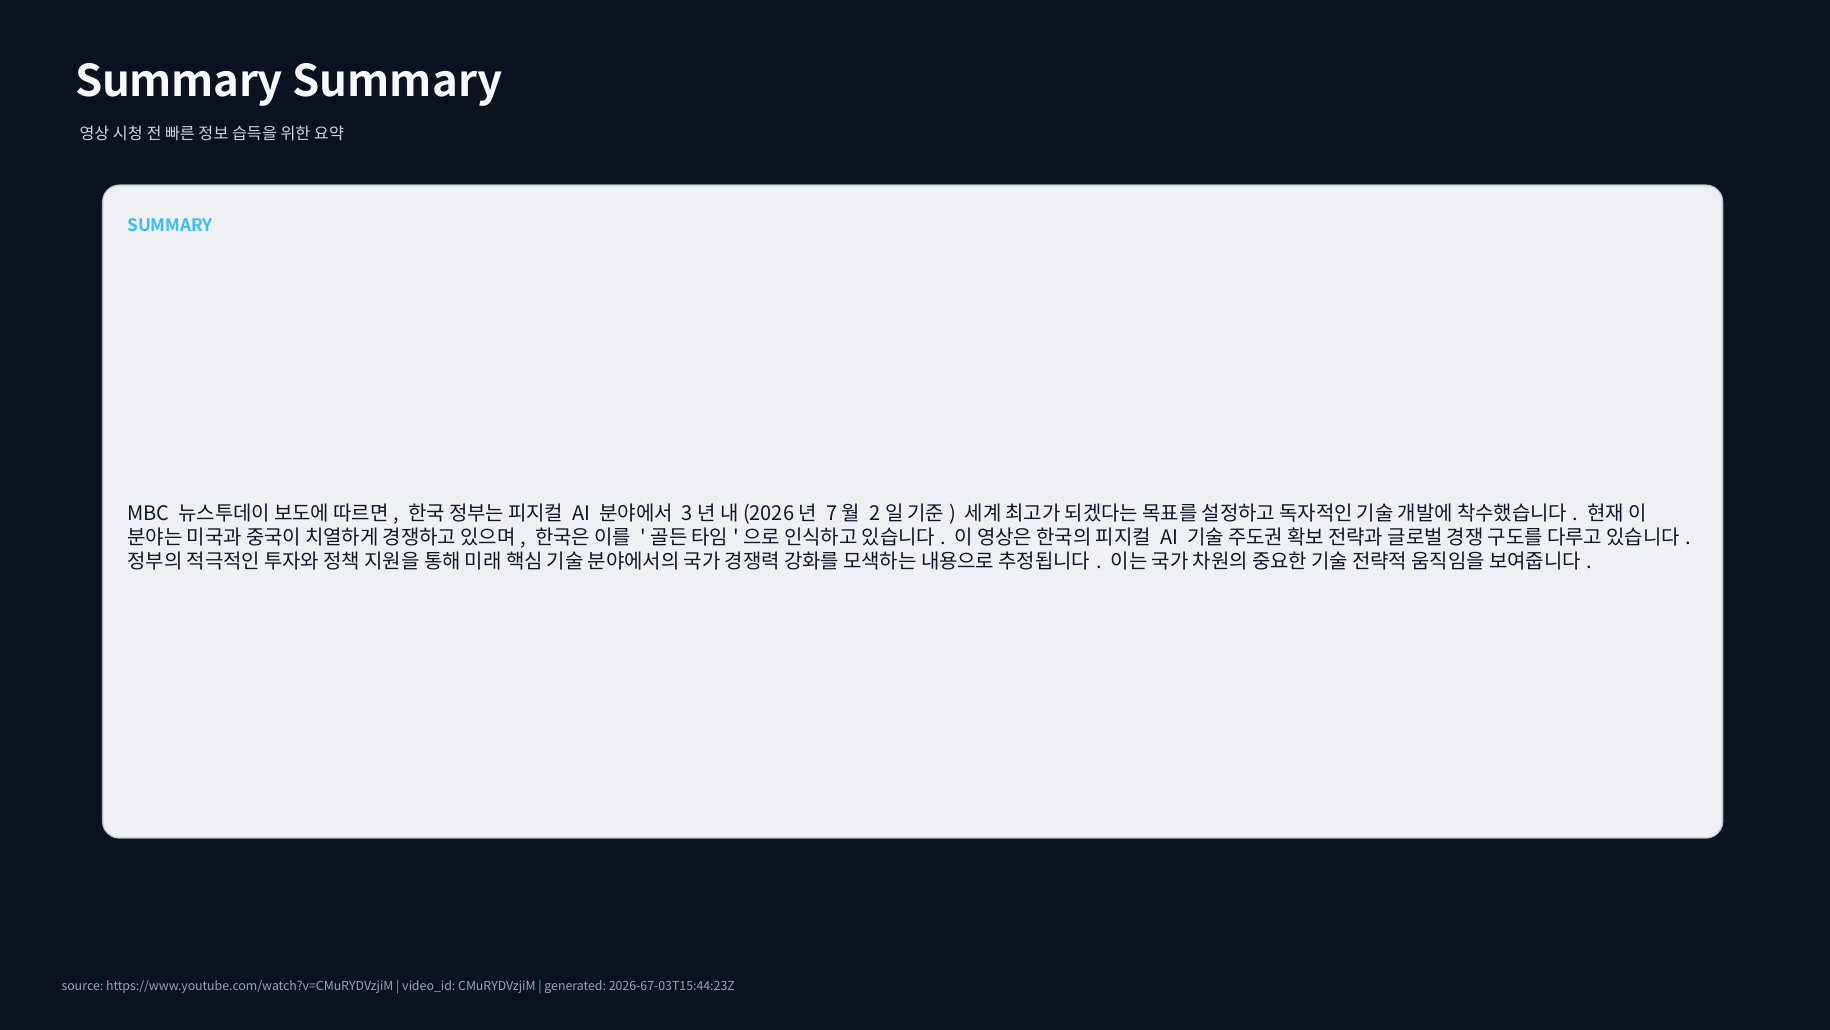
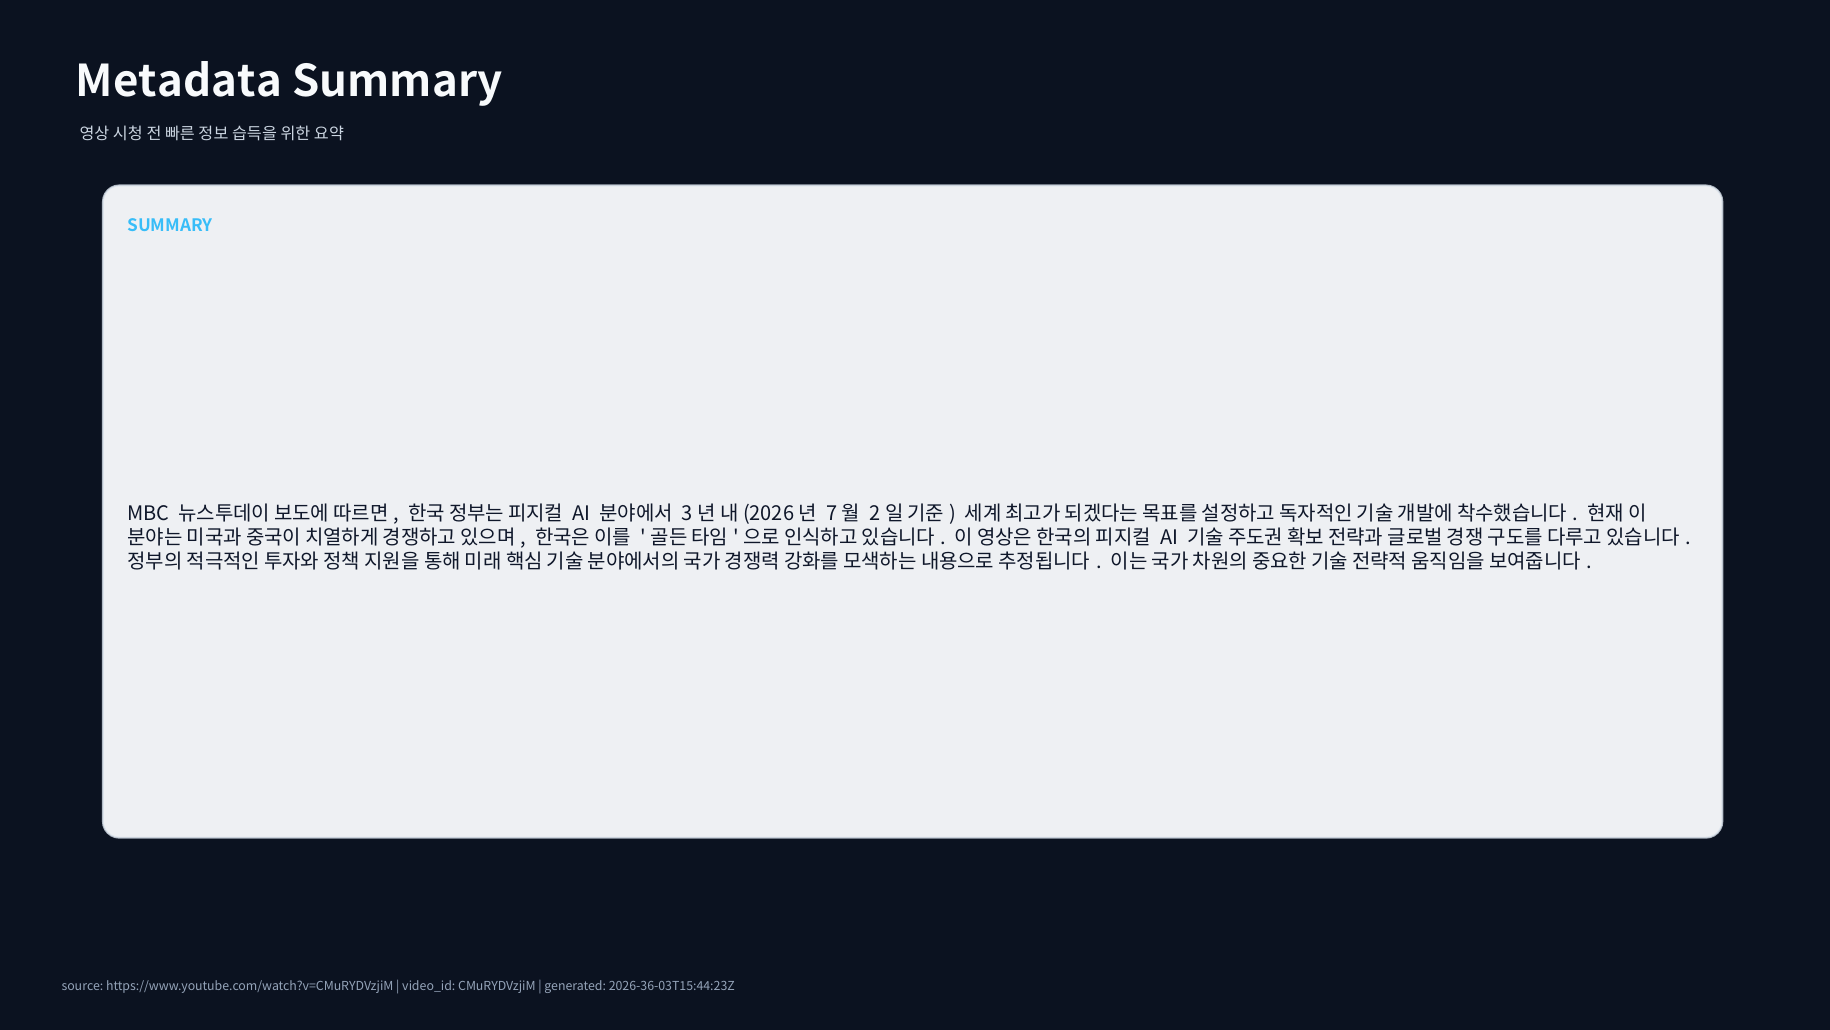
Summary: Summary -> Metadata (179, 82)
2026-67-03T15:44:23Z: 2026-67-03T15:44:23Z -> 2026-36-03T15:44:23Z (672, 986)
